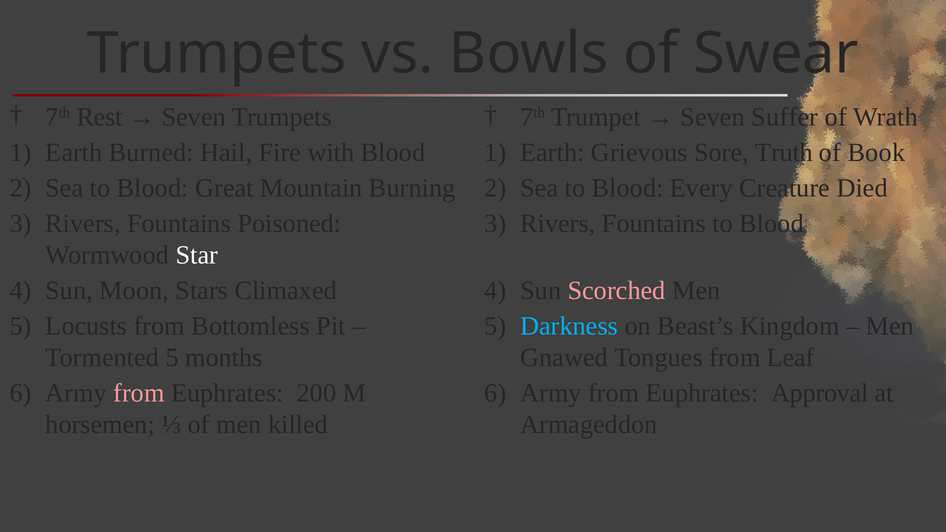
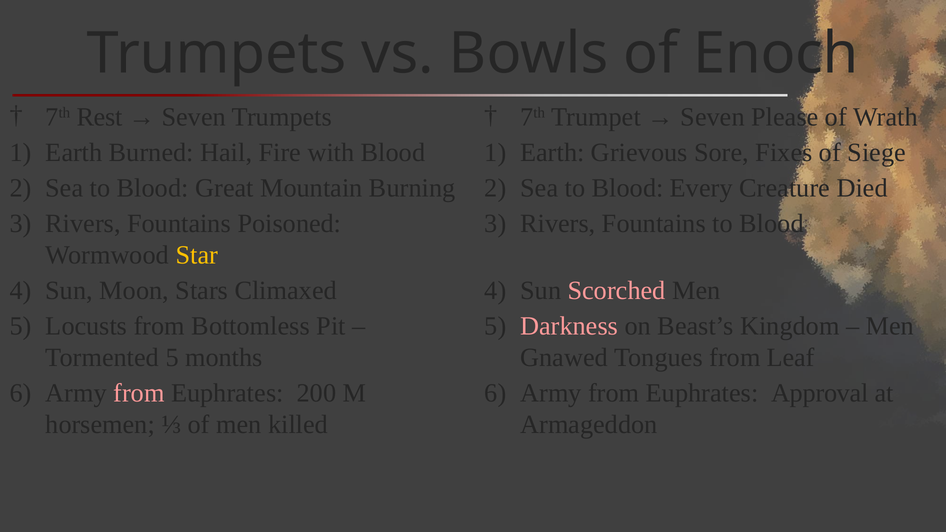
Swear: Swear -> Enoch (776, 54)
Suffer: Suffer -> Please (785, 117)
Truth: Truth -> Fixes (784, 152)
Book: Book -> Siege (877, 152)
Star colour: white -> yellow (197, 255)
Darkness colour: light blue -> pink (569, 326)
